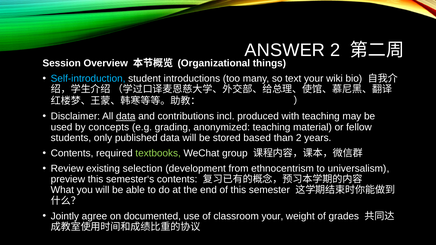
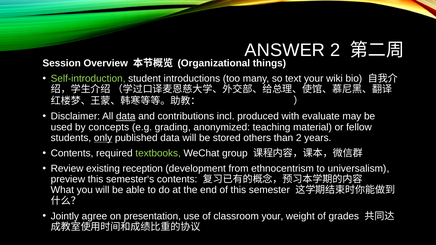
Self-introduction colour: light blue -> light green (88, 79)
with teaching: teaching -> evaluate (321, 116)
only underline: none -> present (103, 138)
based: based -> others (257, 138)
selection: selection -> reception (143, 169)
documented: documented -> presentation (152, 216)
